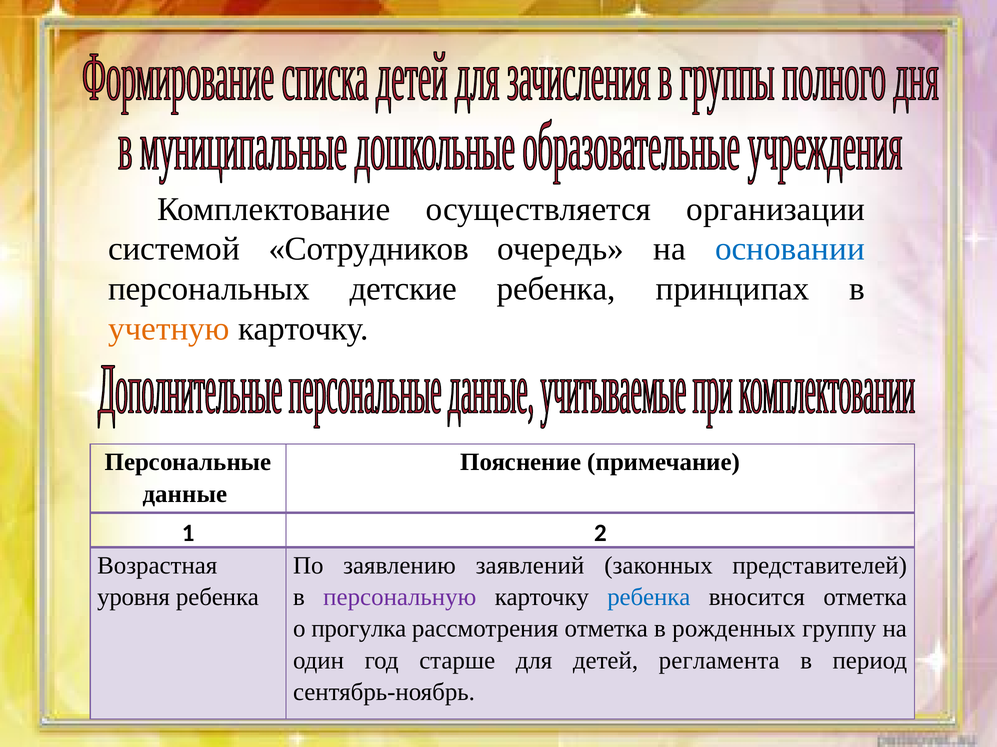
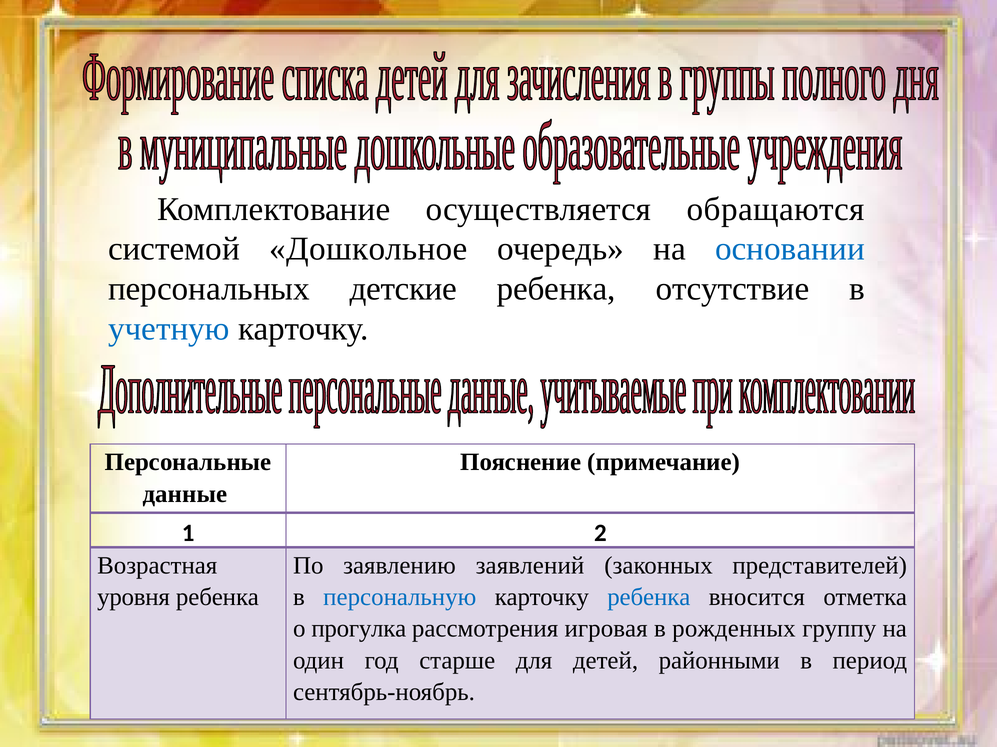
организации: организации -> обращаются (776, 209)
Сотрудников: Сотрудников -> Дошкольное (368, 249)
принципах: принципах -> отсутствие (733, 289)
учетную colour: orange -> blue (169, 329)
персональную colour: purple -> blue (400, 598)
рассмотрения отметка: отметка -> игровая (606, 629)
регламента: регламента -> районными (719, 661)
